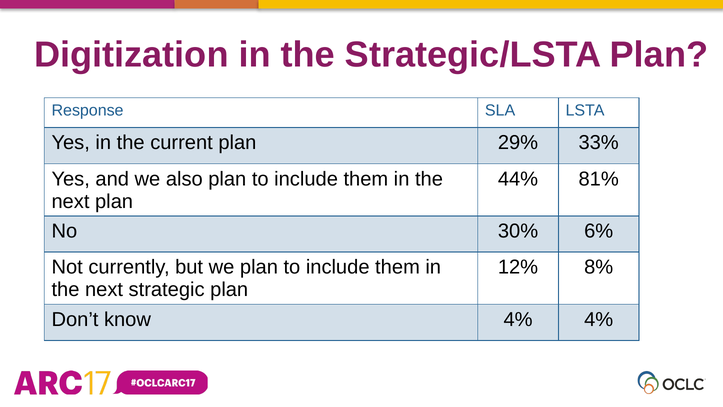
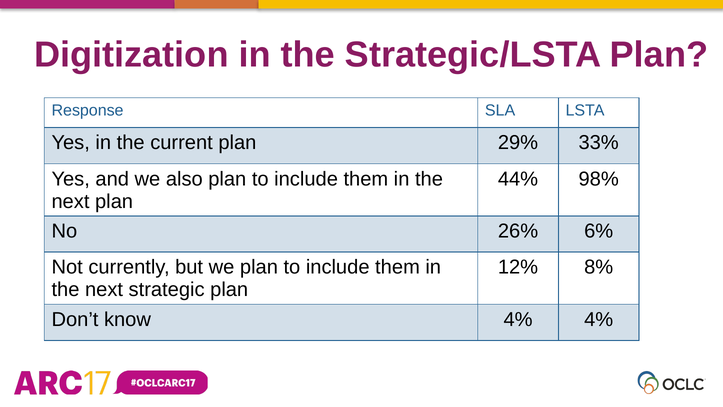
81%: 81% -> 98% (599, 179)
30%: 30% -> 26% (518, 231)
